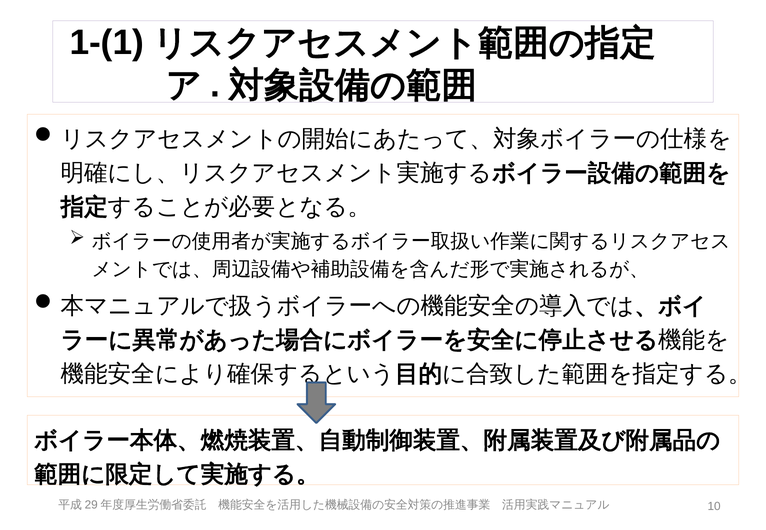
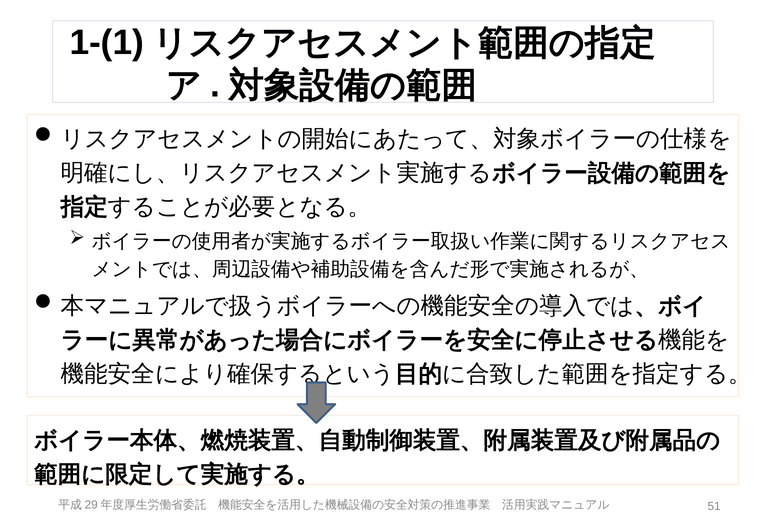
10: 10 -> 51 (714, 506)
